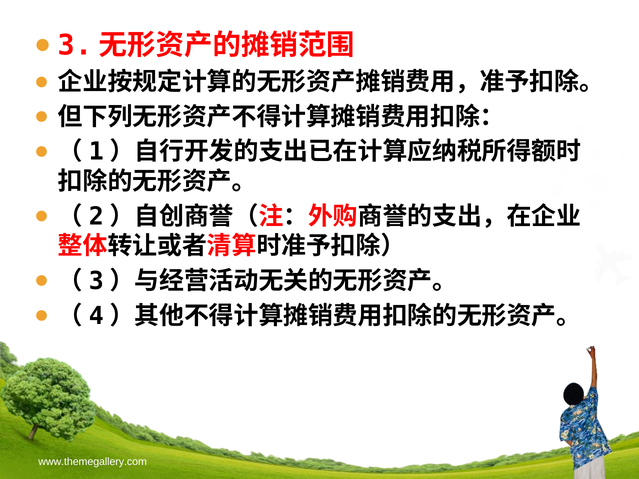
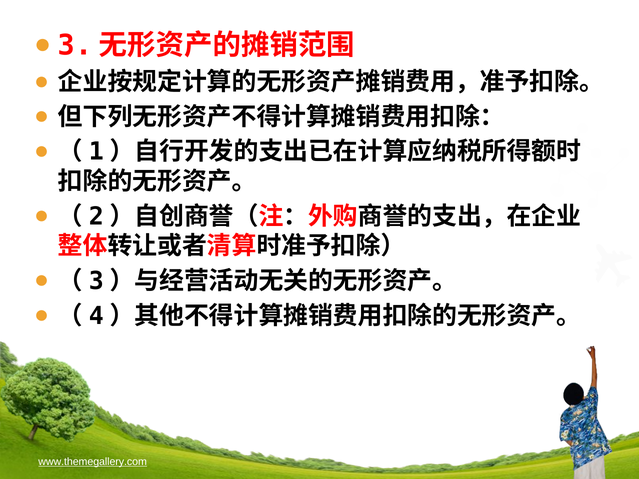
www.themegallery.com underline: none -> present (93, 462)
